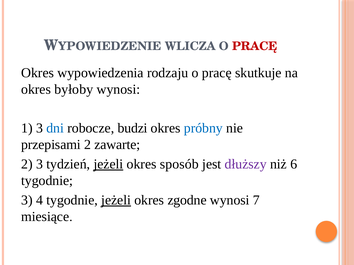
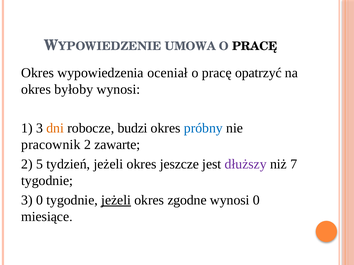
WLICZA: WLICZA -> UMOWA (190, 46)
PRACĘ colour: red -> black (255, 46)
rodzaju: rodzaju -> oceniał (168, 73)
skutkuje: skutkuje -> opatrzyć (258, 73)
dni colour: blue -> orange (55, 128)
przepisami: przepisami -> pracownik (51, 145)
2 3: 3 -> 5 (39, 164)
jeżeli underline: present -> none (108, 164)
sposób: sposób -> jeszcze (179, 164)
6: 6 -> 7 (294, 164)
3 4: 4 -> 0 (39, 200)
wynosi 7: 7 -> 0 (256, 200)
